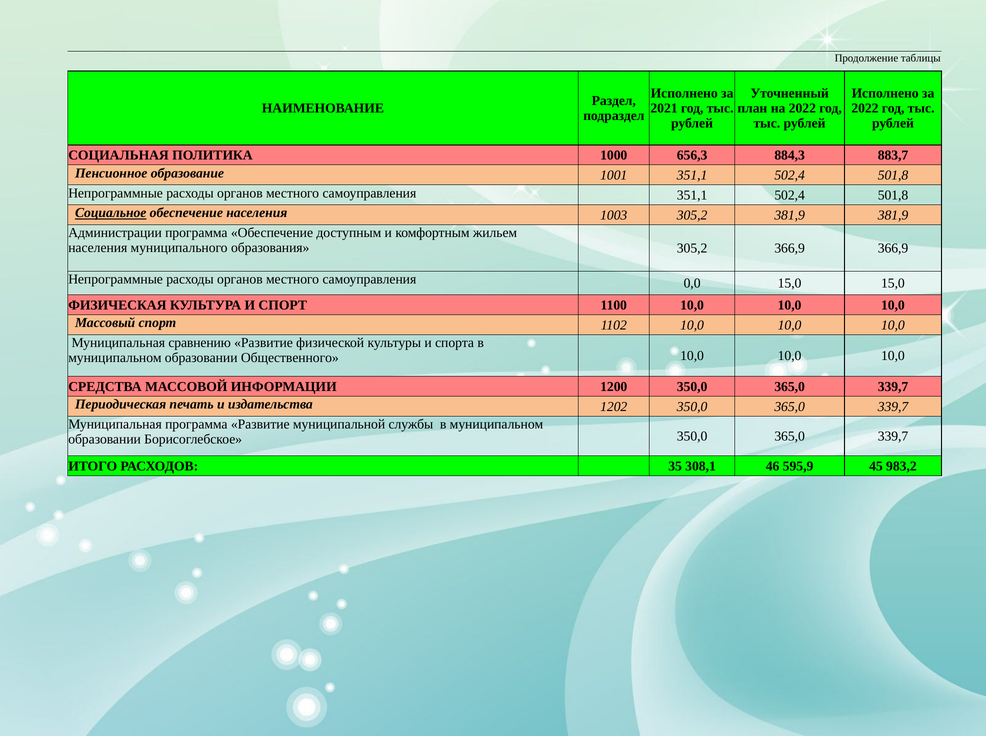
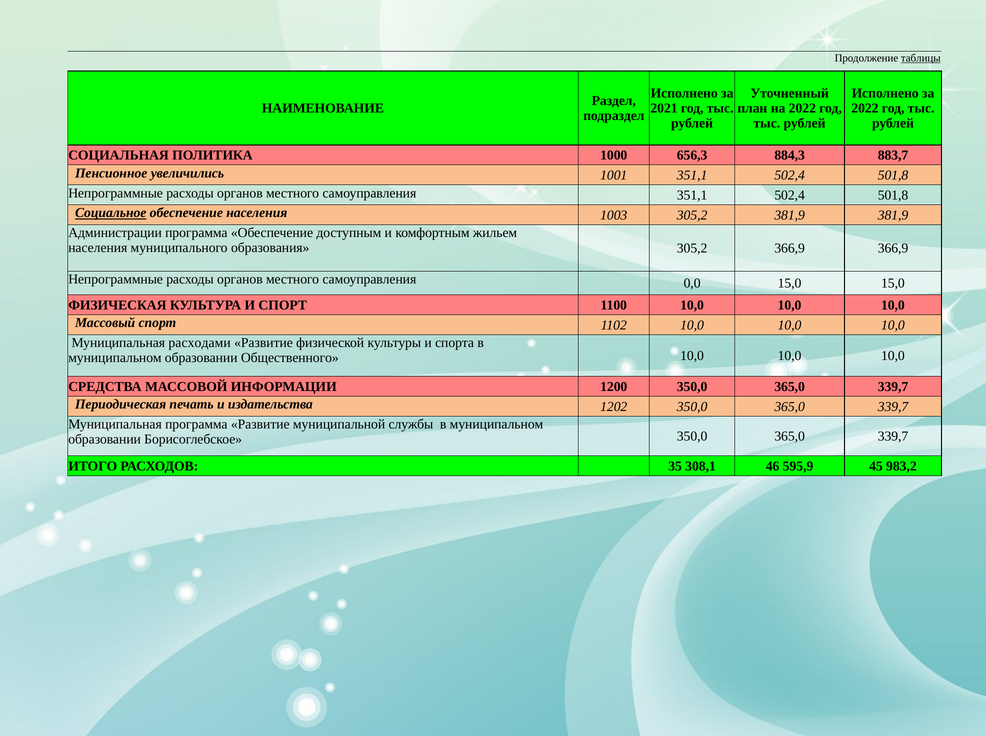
таблицы underline: none -> present (921, 58)
образование: образование -> увеличились (187, 173)
сравнению: сравнению -> расходами (200, 343)
